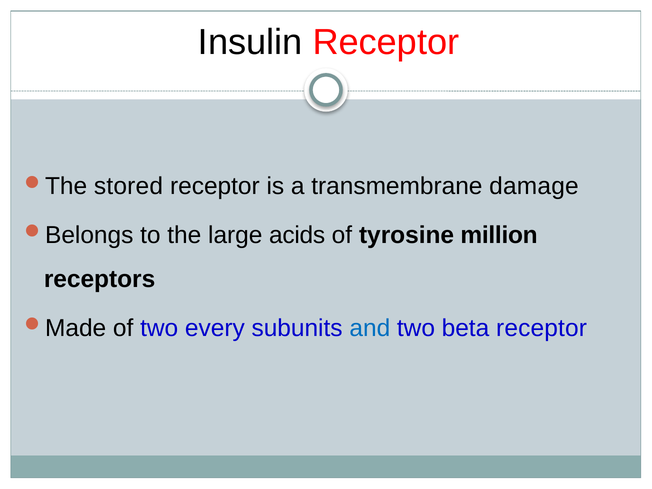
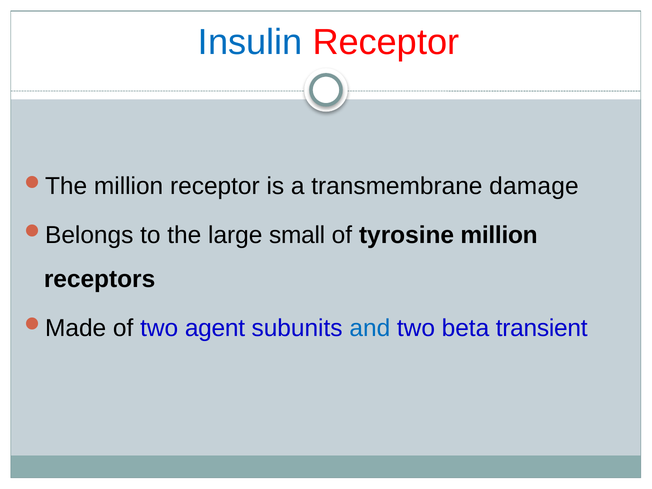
Insulin colour: black -> blue (250, 42)
stored: stored -> million (129, 186)
acids: acids -> small (297, 235)
every: every -> agent (215, 328)
beta receptor: receptor -> transient (542, 328)
